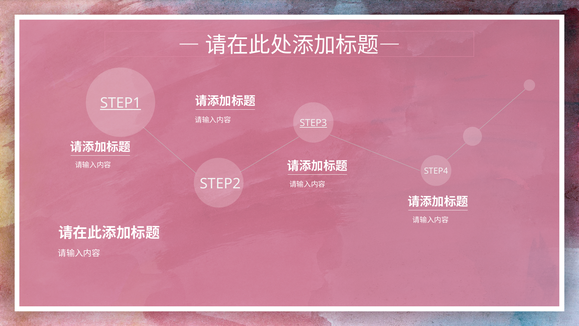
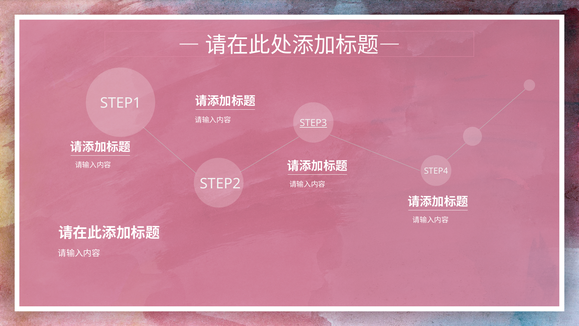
STEP1 underline: present -> none (121, 103)
